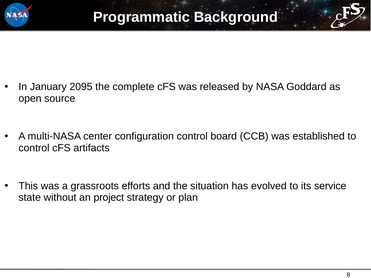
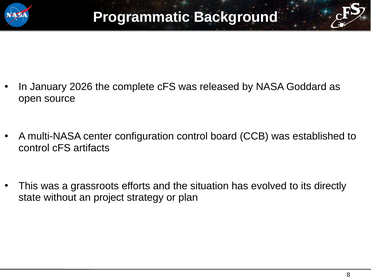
2095: 2095 -> 2026 (81, 87)
service: service -> directly (330, 186)
